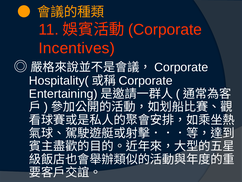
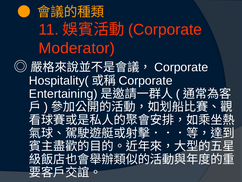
Incentives: Incentives -> Moderator (77, 48)
